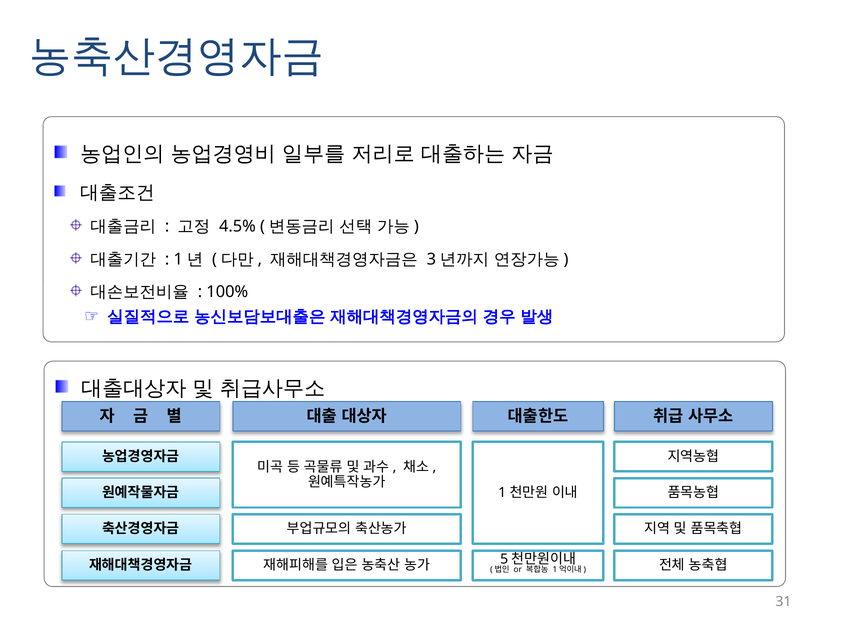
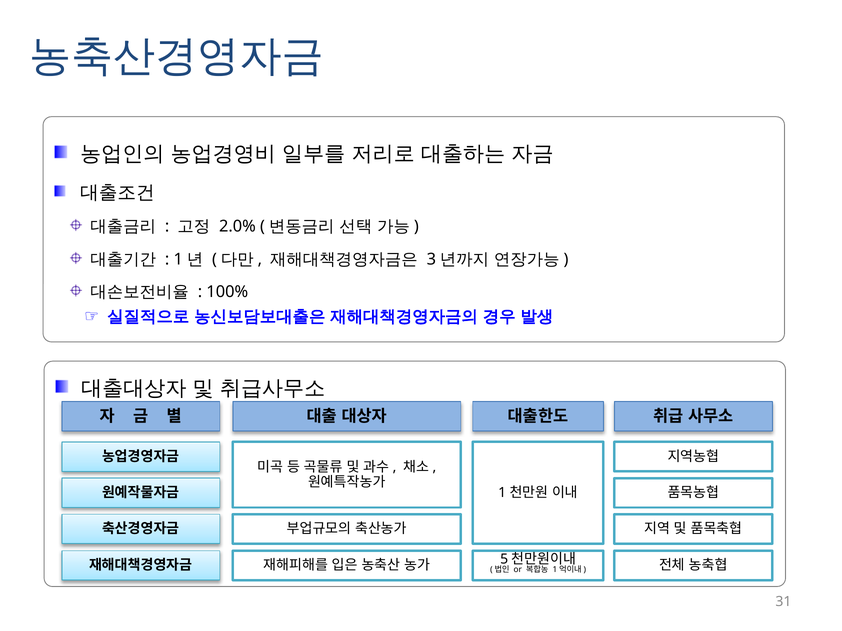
4.5%: 4.5% -> 2.0% (237, 227)
